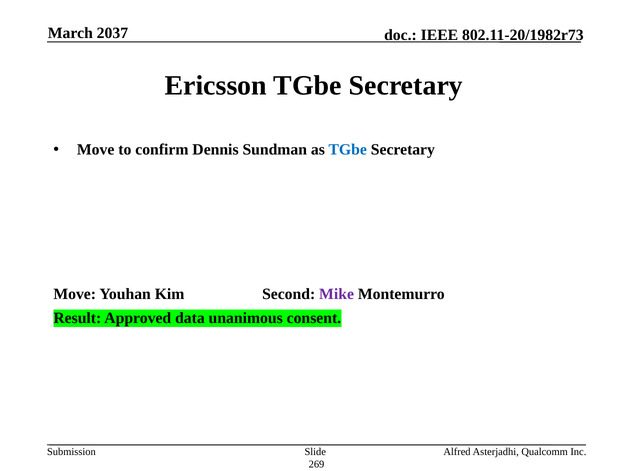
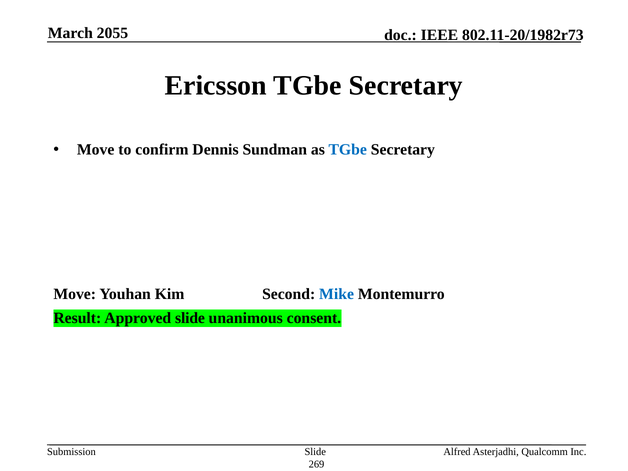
2037: 2037 -> 2055 (112, 33)
Mike colour: purple -> blue (337, 294)
Approved data: data -> slide (190, 318)
